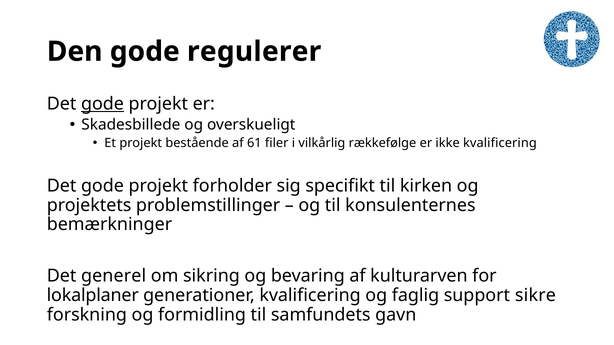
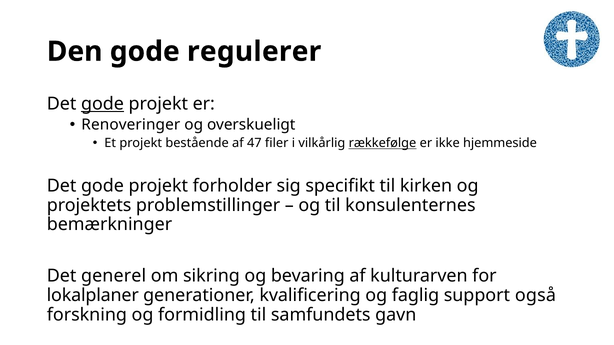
Skadesbillede: Skadesbillede -> Renoveringer (131, 125)
61: 61 -> 47 (254, 143)
rækkefølge underline: none -> present (383, 143)
ikke kvalificering: kvalificering -> hjemmeside (500, 143)
sikre: sikre -> også (535, 296)
